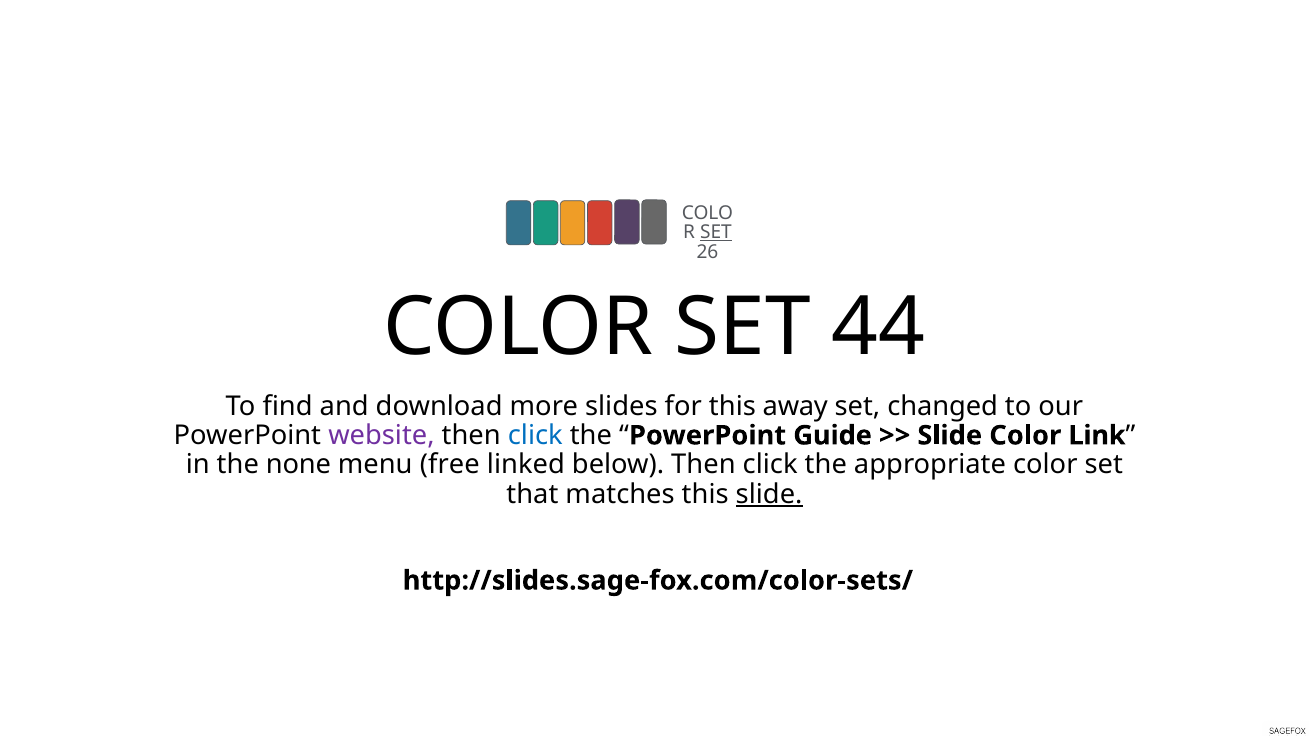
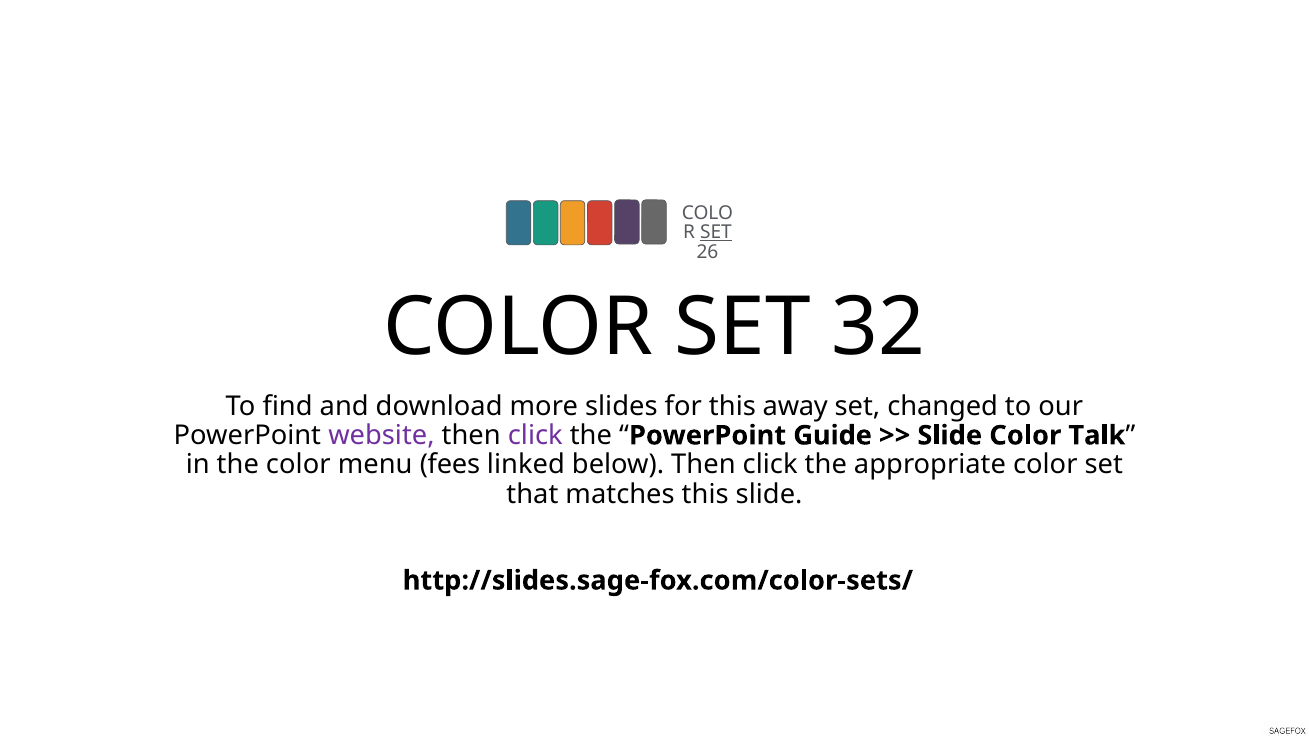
44: 44 -> 32 (879, 327)
click colour: blue -> purple (535, 436)
Link: Link -> Talk (1097, 436)
the none: none -> color (298, 465)
free: free -> fees (450, 465)
slide underline: present -> none (769, 495)
